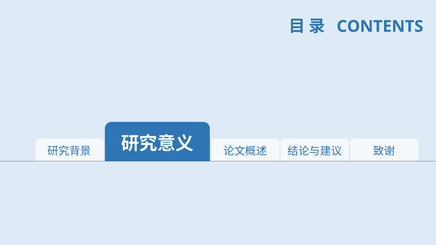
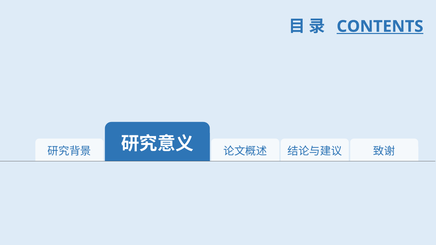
CONTENTS underline: none -> present (380, 26)
